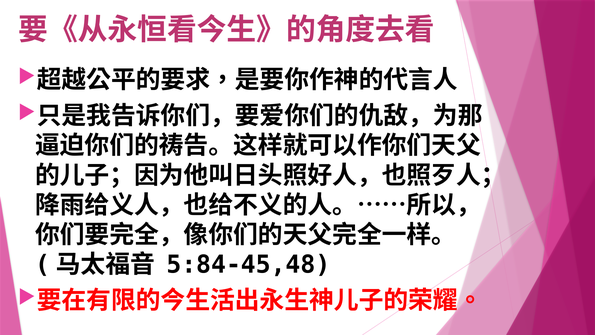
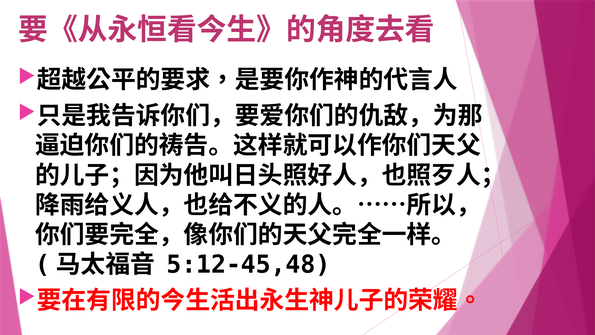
5:84-45,48: 5:84-45,48 -> 5:12-45,48 (248, 265)
